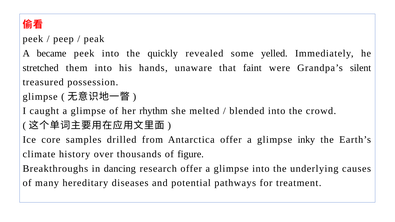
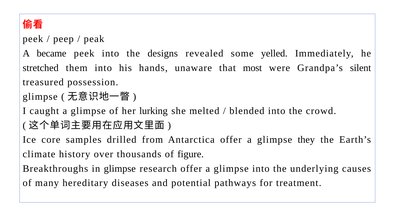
quickly: quickly -> designs (163, 53)
faint: faint -> most (252, 68)
rhythm: rhythm -> lurking (153, 111)
inky: inky -> they (306, 140)
in dancing: dancing -> glimpse (120, 169)
